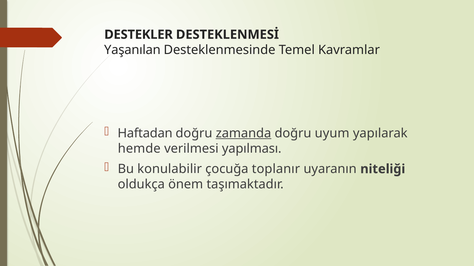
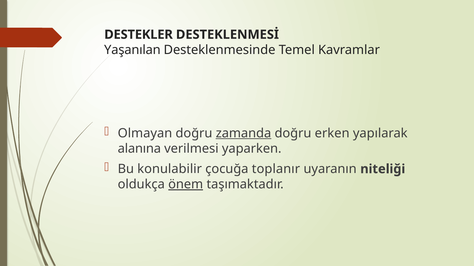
Haftadan: Haftadan -> Olmayan (145, 134)
uyum: uyum -> erken (332, 134)
hemde: hemde -> alanına (139, 149)
yapılması: yapılması -> yaparken (252, 149)
önem underline: none -> present (186, 185)
